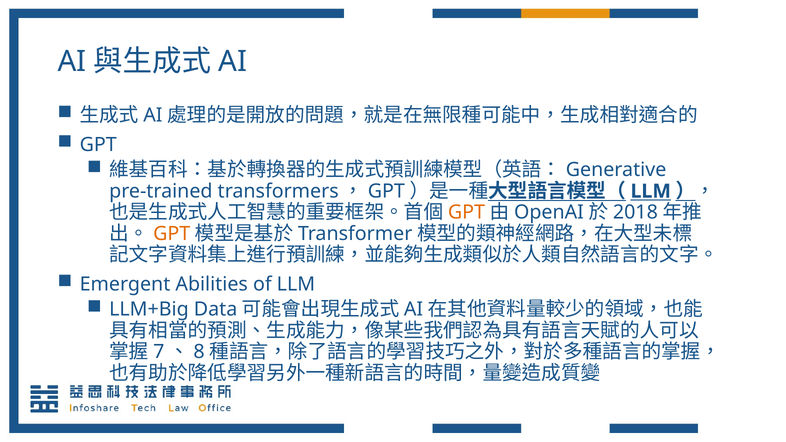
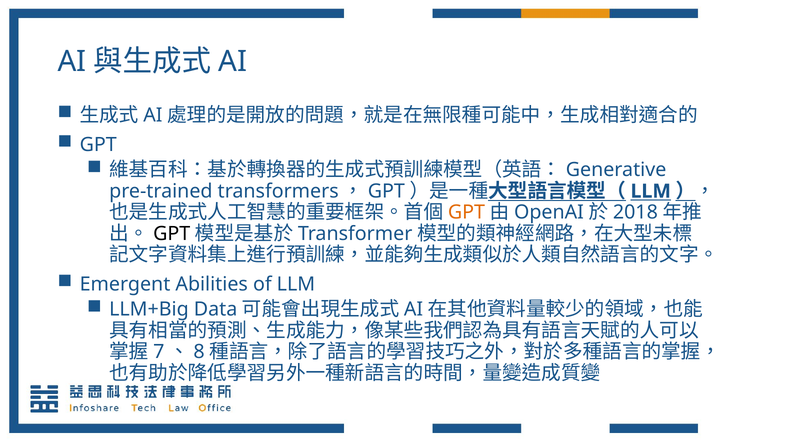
GPT colour: orange -> black (172, 234)
